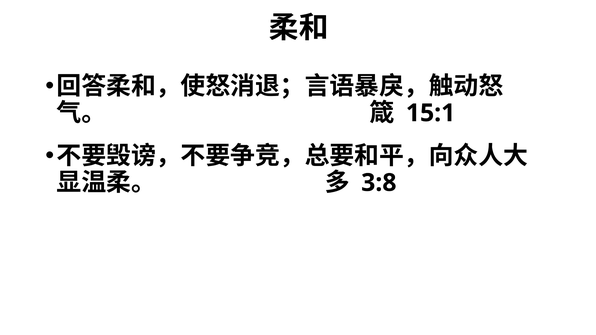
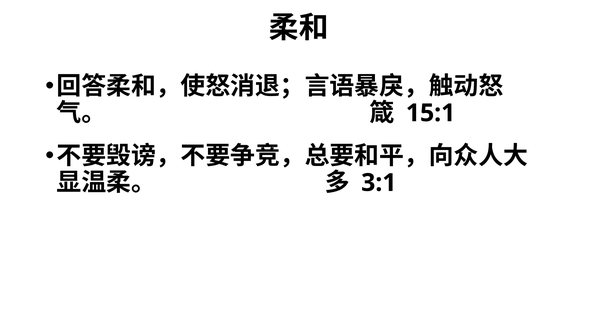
3:8: 3:8 -> 3:1 (379, 183)
